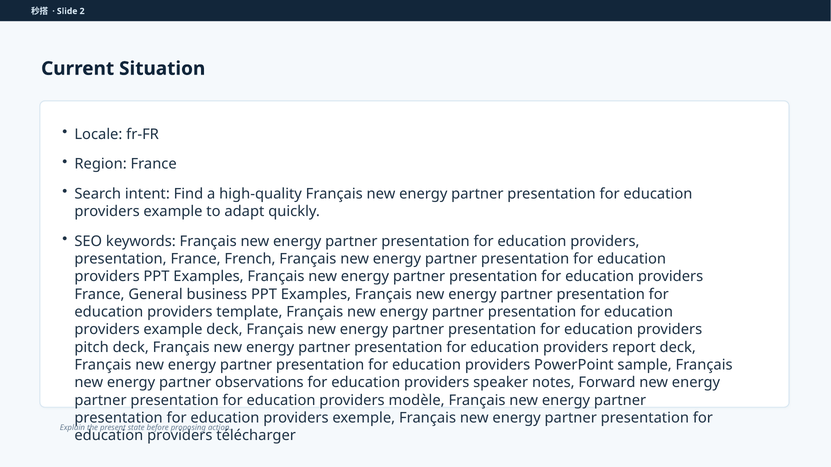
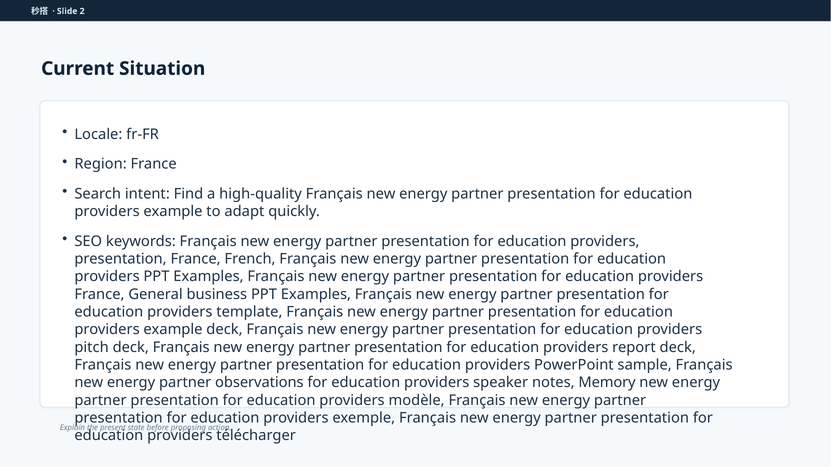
Forward: Forward -> Memory (607, 383)
